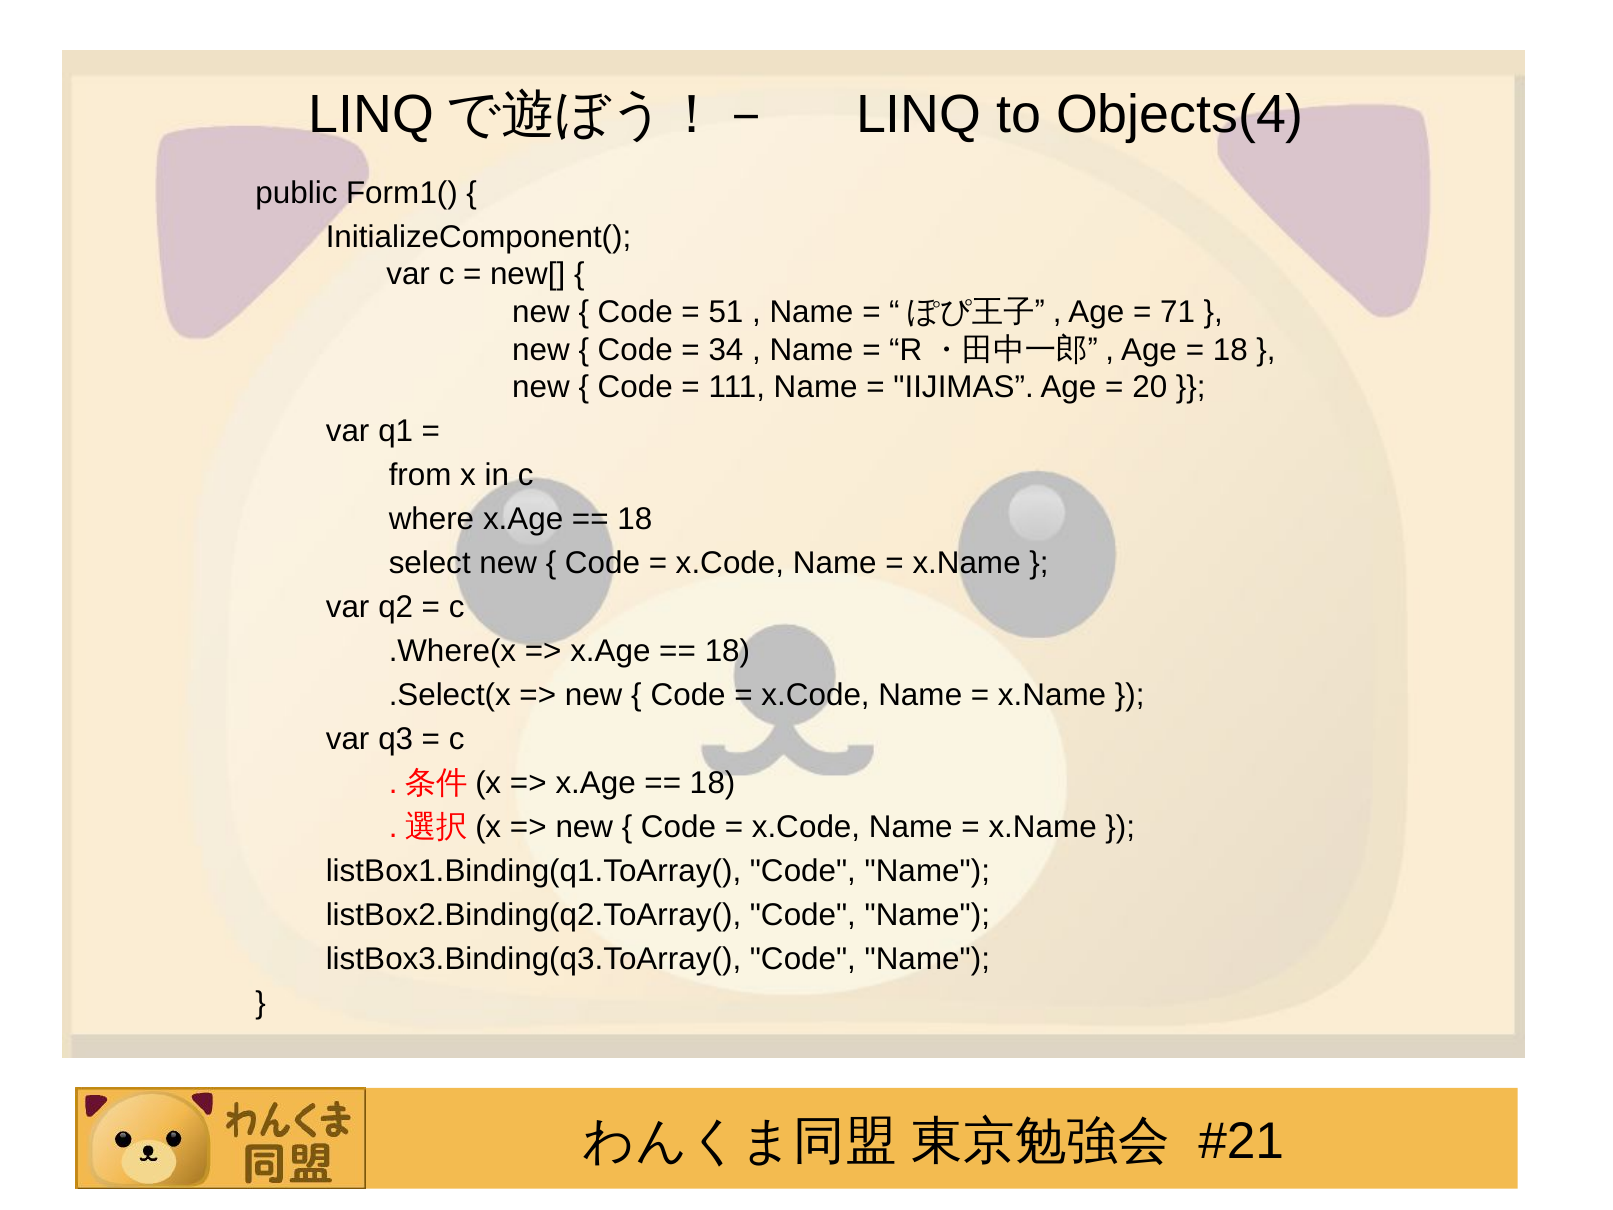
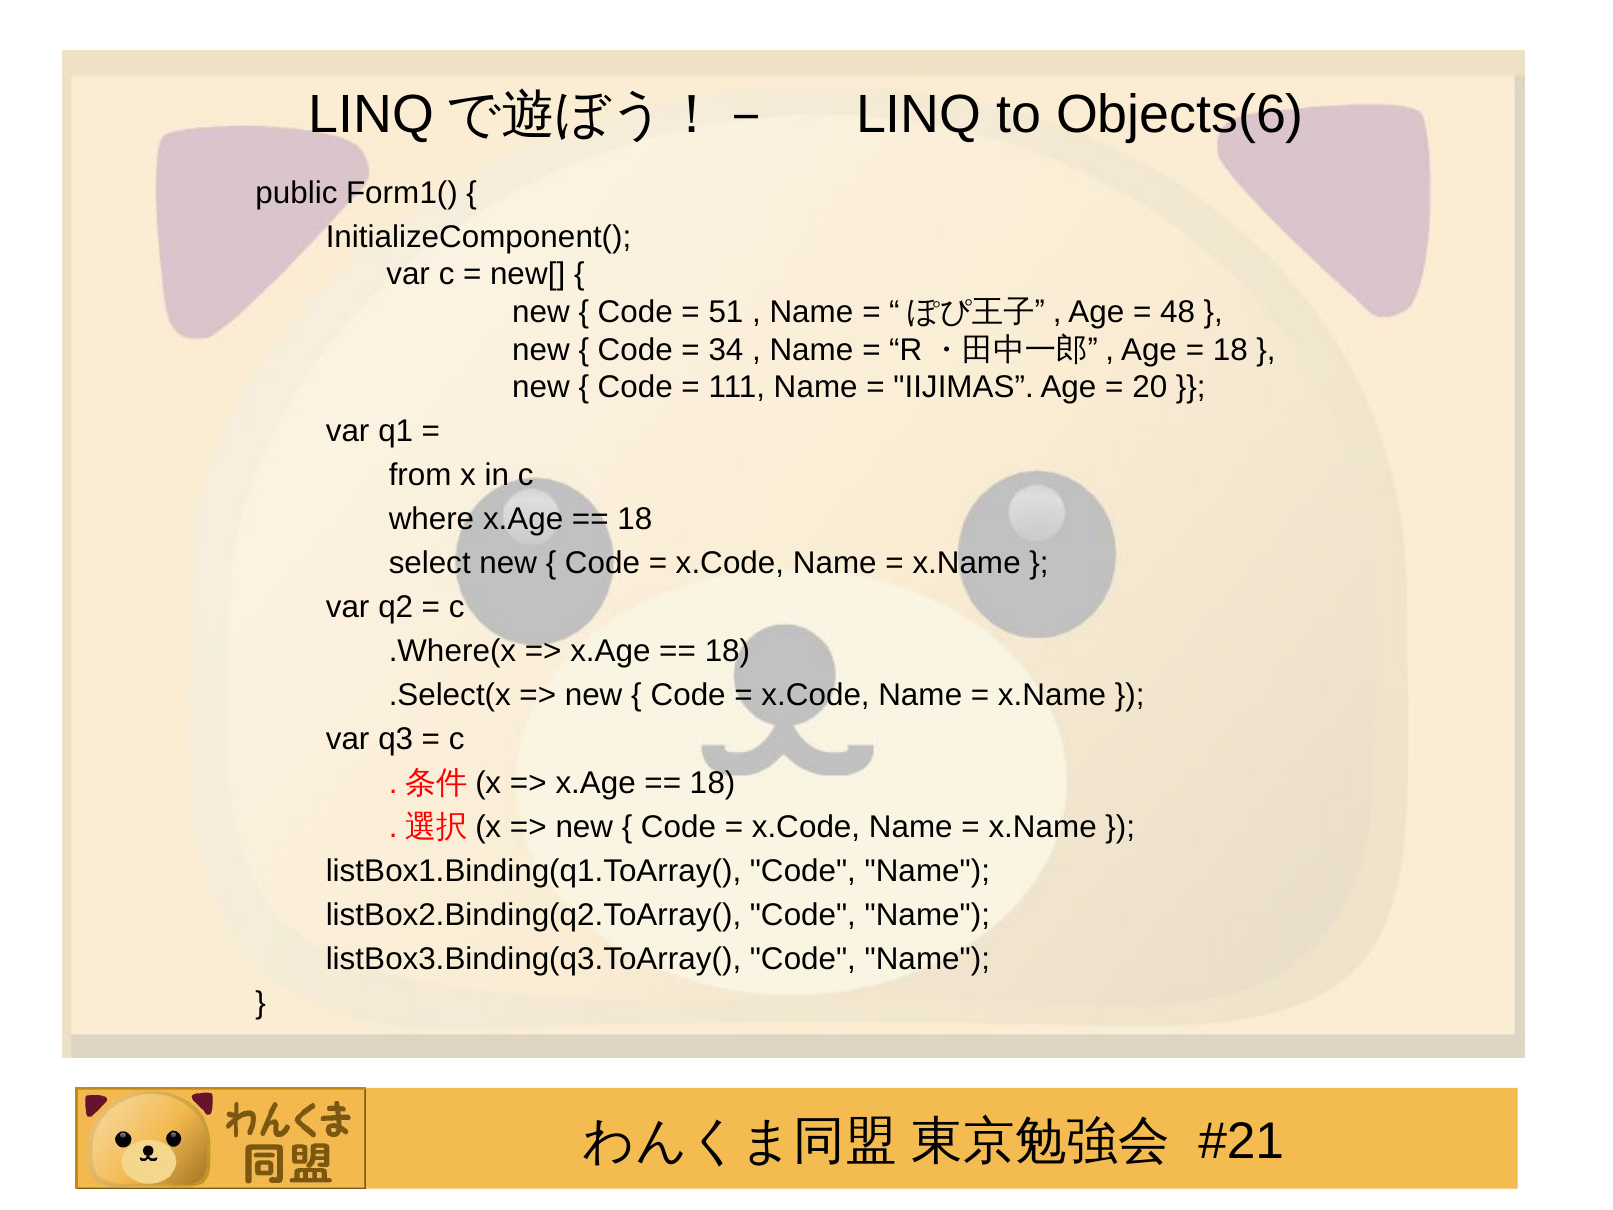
Objects(4: Objects(4 -> Objects(6 (1180, 114)
71: 71 -> 48 (1178, 312)
